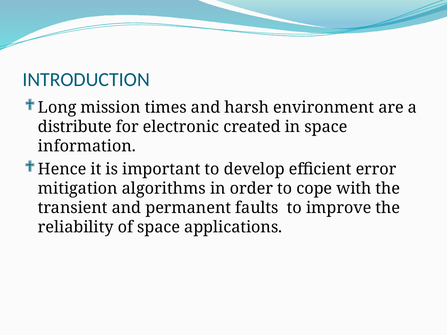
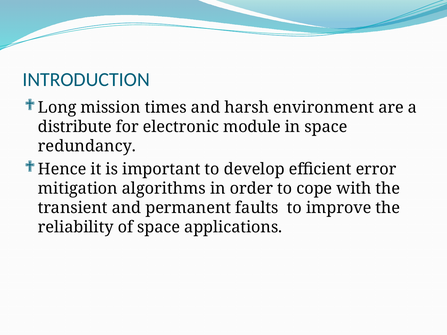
created: created -> module (252, 127)
information: information -> redundancy (87, 146)
